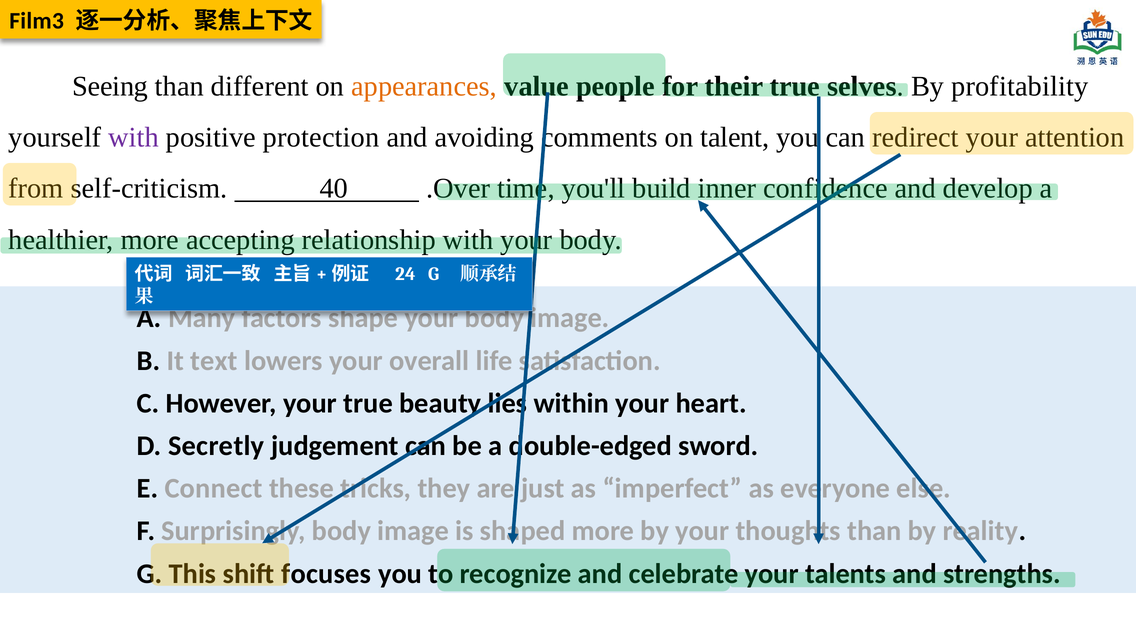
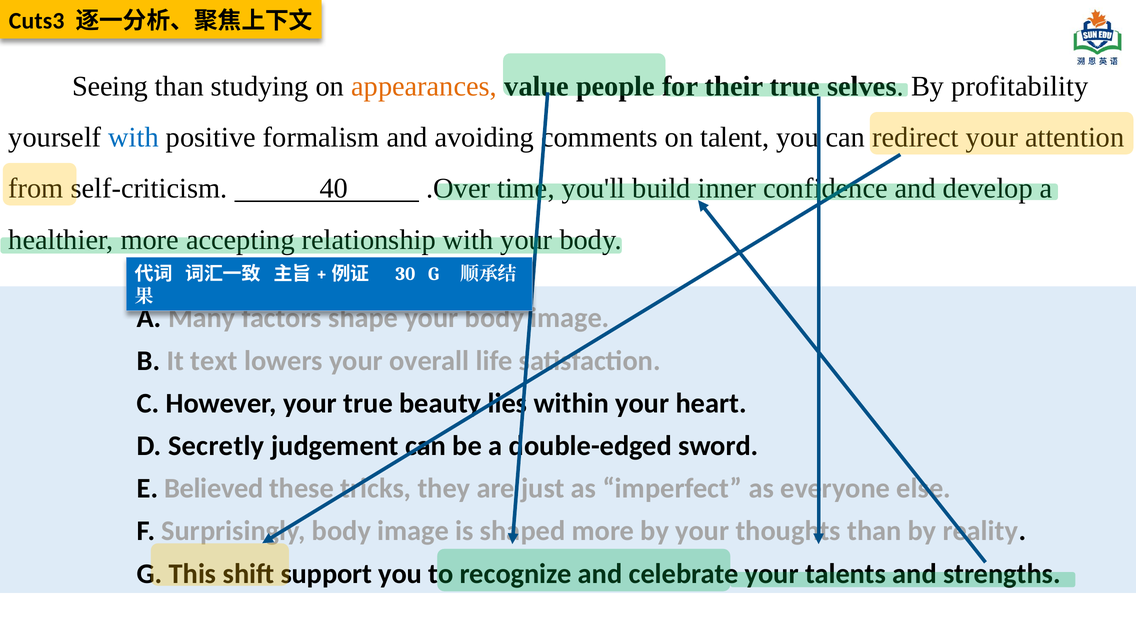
Film3: Film3 -> Cuts3 (37, 21)
different: different -> studying (260, 86)
with colour: purple -> blue (134, 137)
protection: protection -> formalism (321, 137)
24: 24 -> 30 (405, 274)
Connect: Connect -> Believed (214, 489)
focuses: focuses -> support (326, 574)
